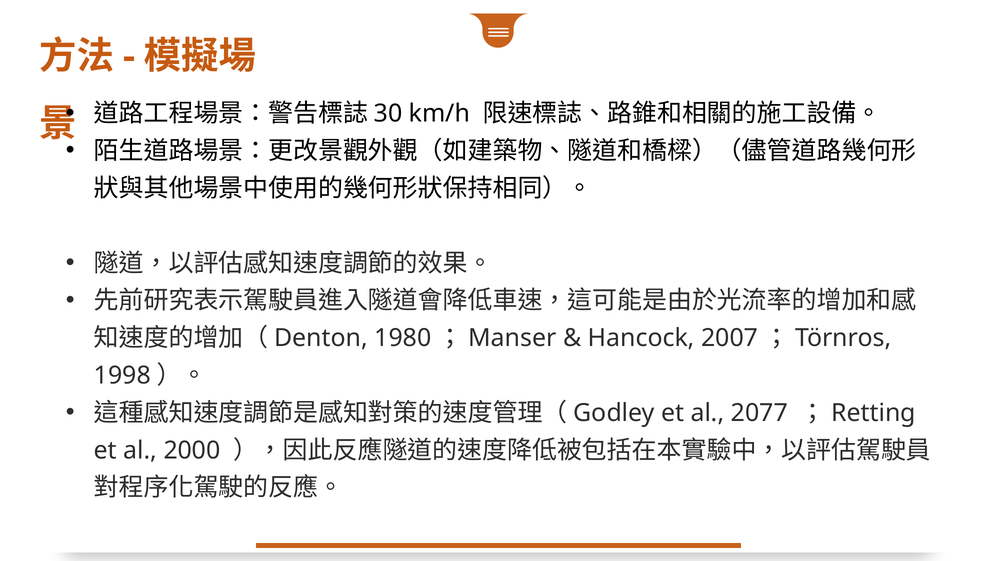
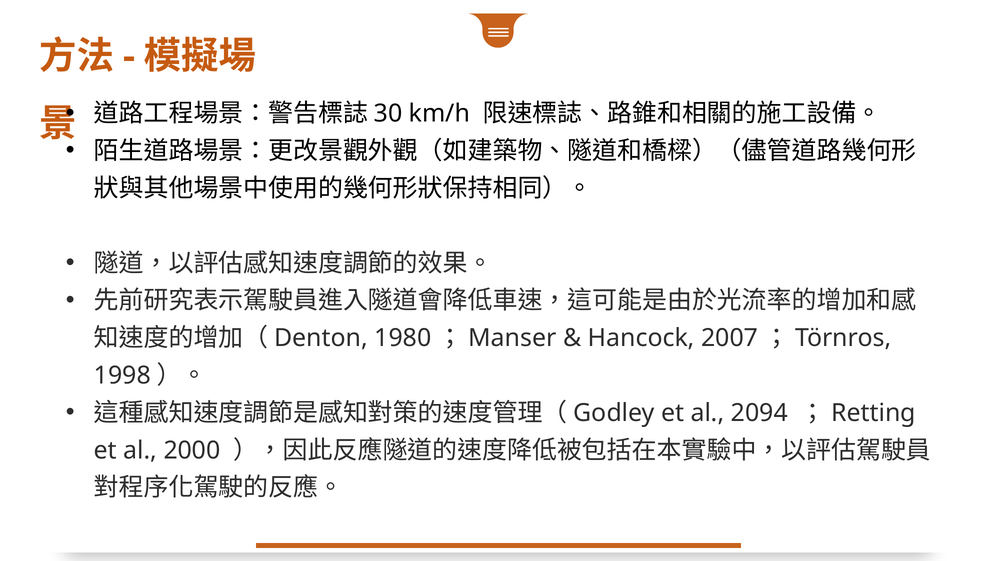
2077: 2077 -> 2094 (759, 413)
